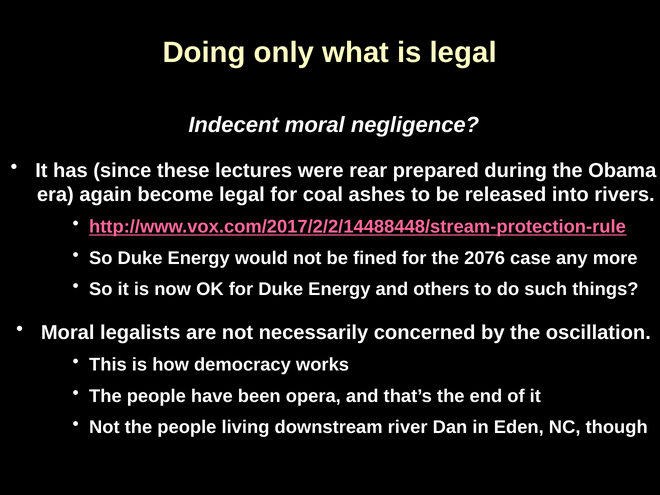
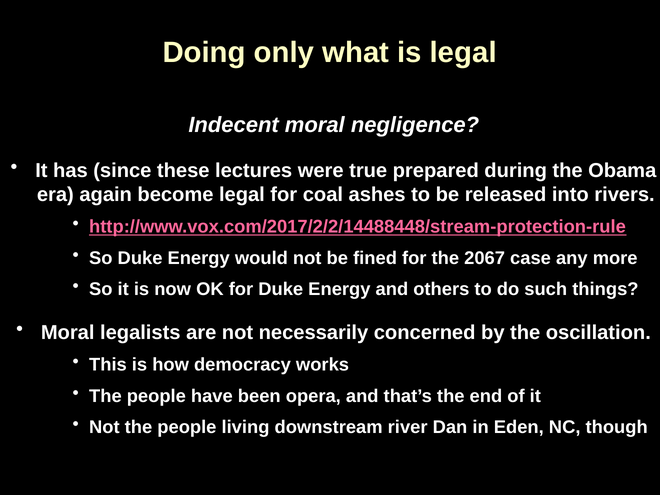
rear: rear -> true (368, 171)
2076: 2076 -> 2067 (485, 258)
